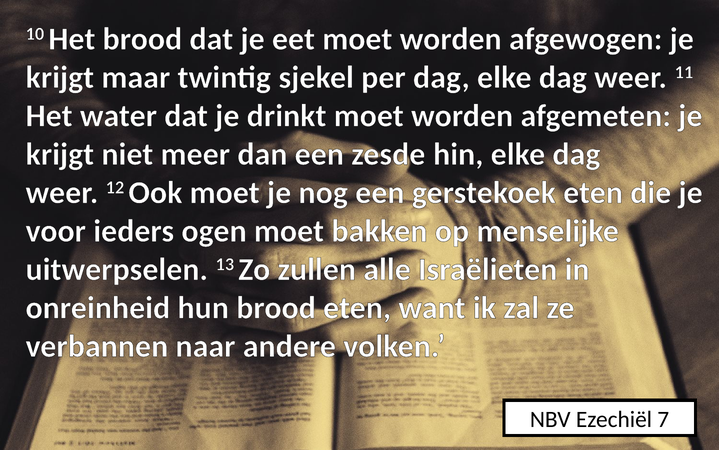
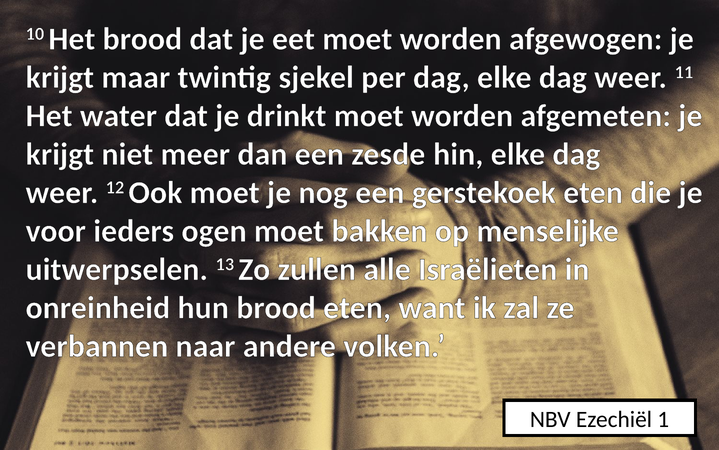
7: 7 -> 1 (663, 419)
